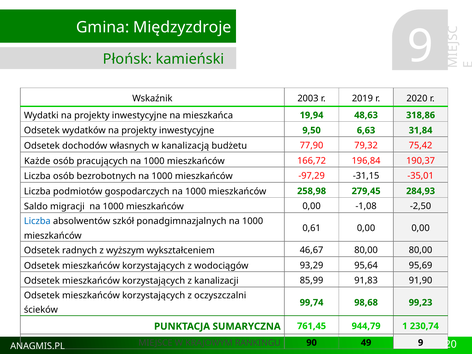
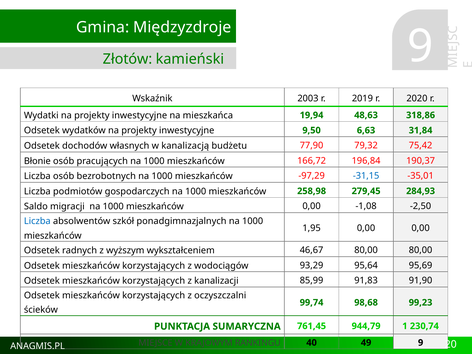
Płońsk: Płońsk -> Złotów (128, 59)
Każde: Każde -> Błonie (37, 161)
-31,15 colour: black -> blue (366, 176)
0,61: 0,61 -> 1,95 (312, 228)
90: 90 -> 40 (312, 343)
